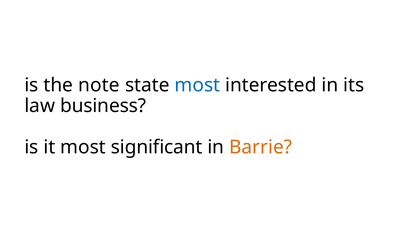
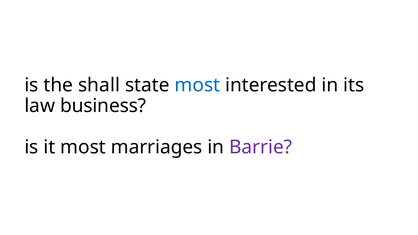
note: note -> shall (99, 85)
significant: significant -> marriages (157, 147)
Barrie colour: orange -> purple (261, 147)
